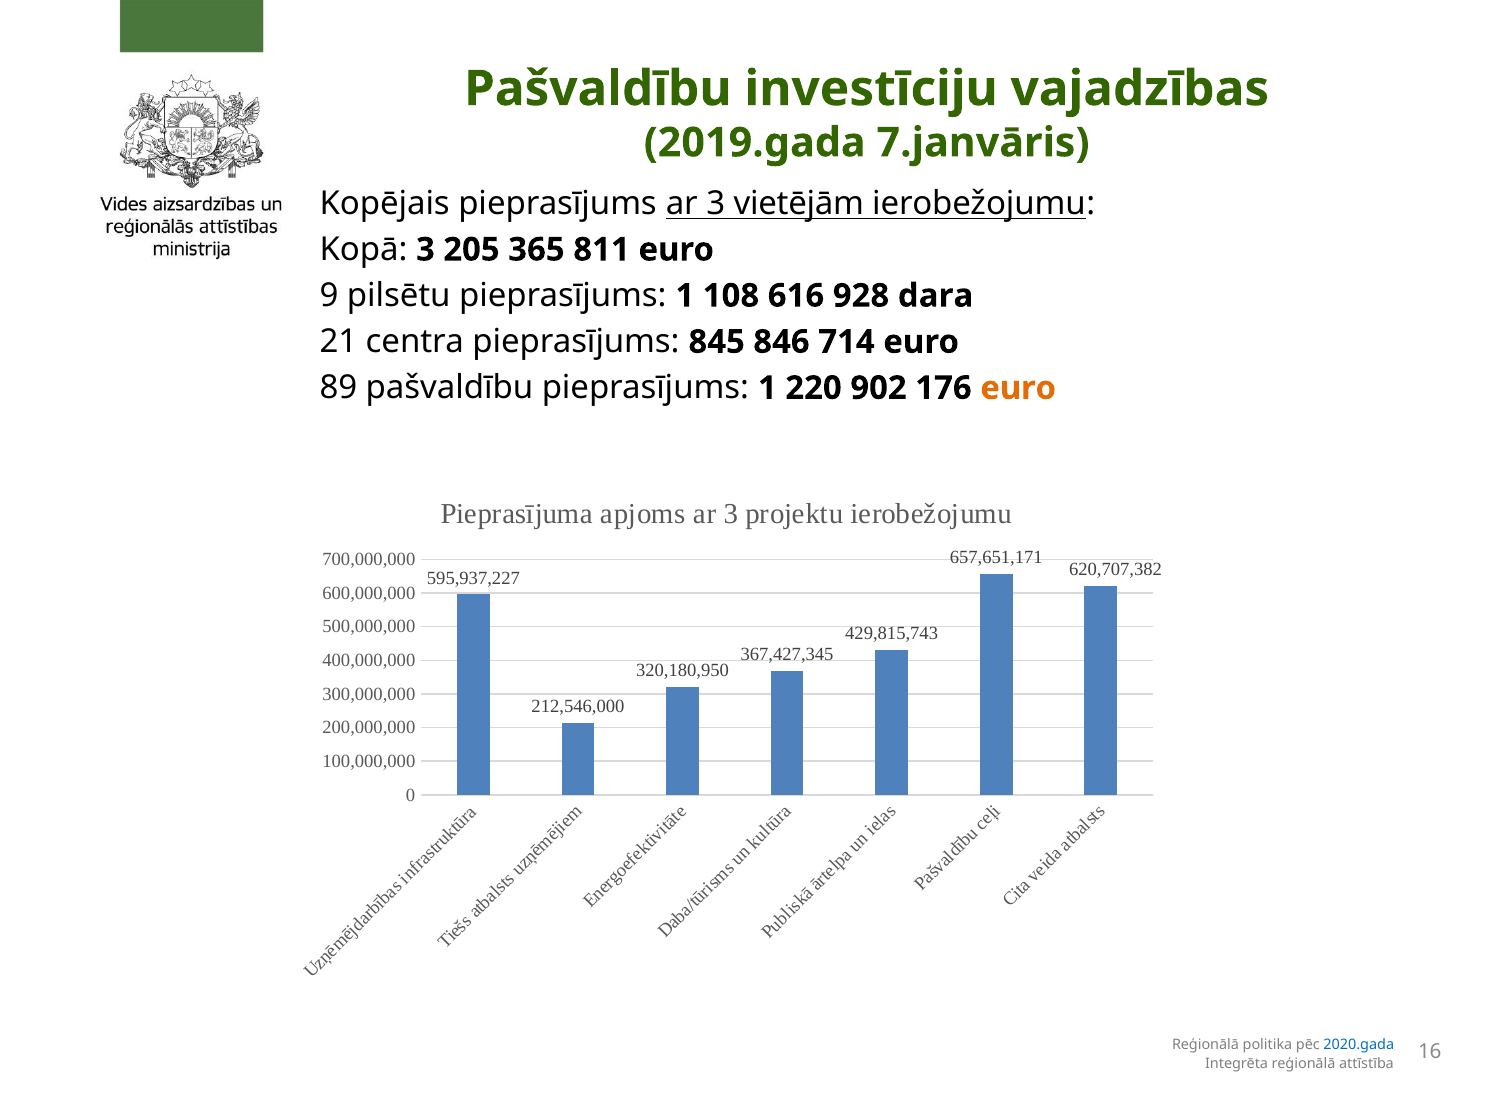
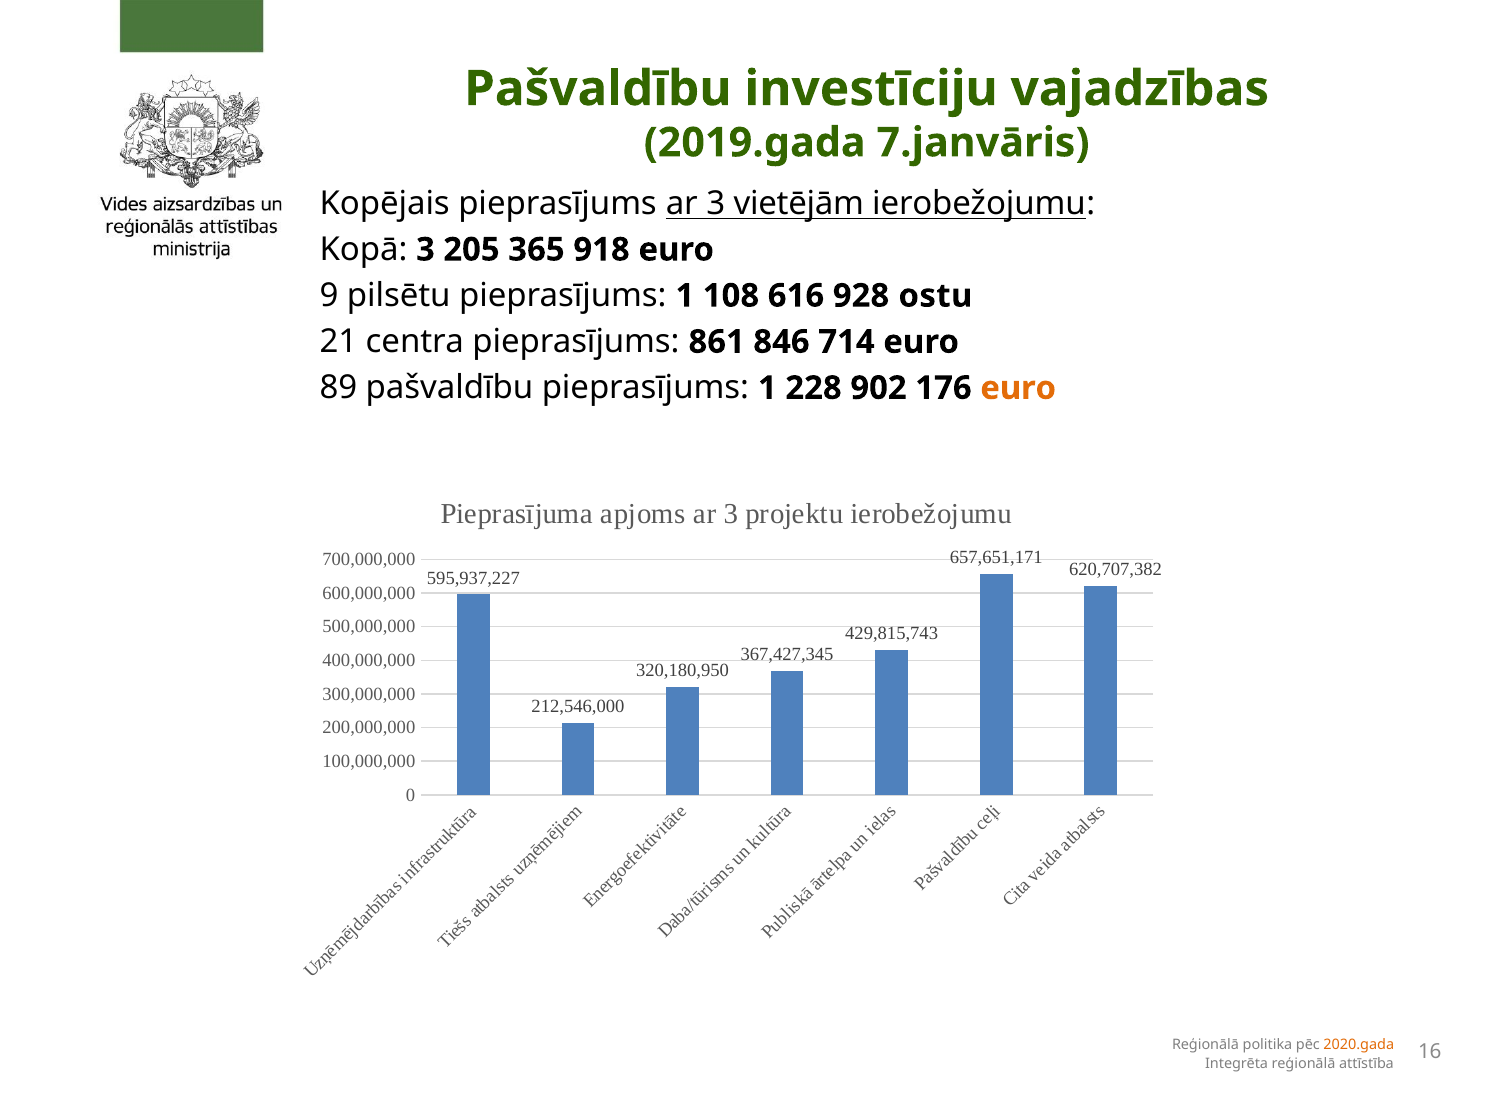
811: 811 -> 918 (602, 250)
dara: dara -> ostu (935, 296)
845: 845 -> 861 (717, 342)
220: 220 -> 228 (814, 388)
2020.gada colour: blue -> orange (1359, 1045)
